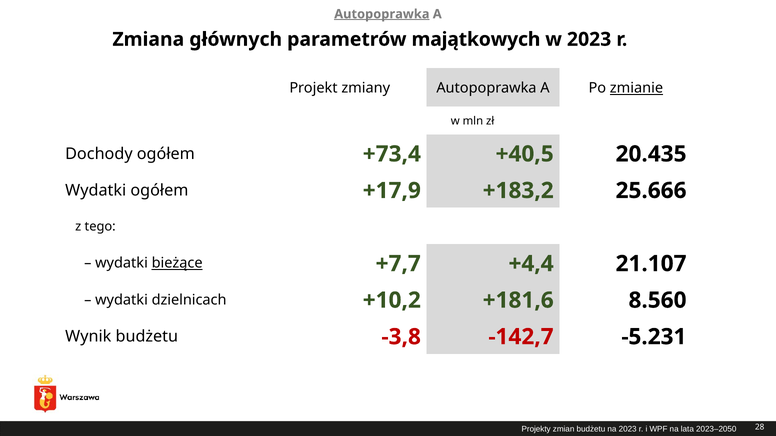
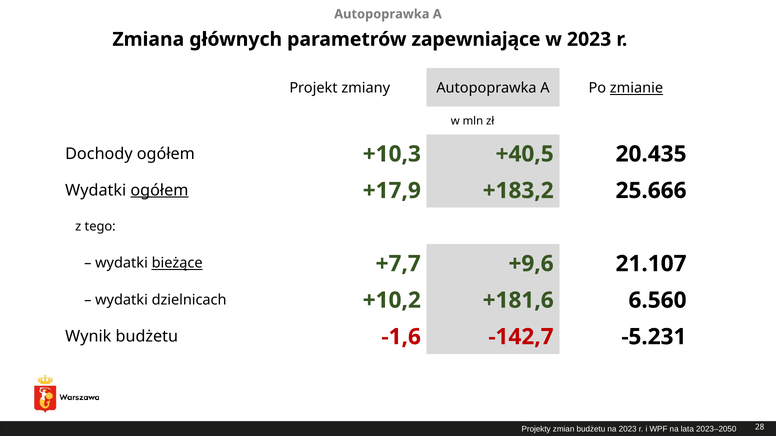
Autopoprawka underline: present -> none (382, 14)
majątkowych: majątkowych -> zapewniające (476, 39)
+73,4: +73,4 -> +10,3 (392, 154)
ogółem underline: none -> present (159, 190)
+4,4: +4,4 -> +9,6 (531, 264)
8.560: 8.560 -> 6.560 (658, 301)
-3,8: -3,8 -> -1,6 (401, 337)
